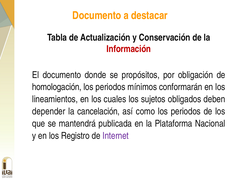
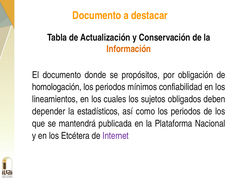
Información colour: red -> orange (129, 49)
conformarán: conformarán -> confiabilidad (181, 87)
cancelación: cancelación -> estadísticos (99, 111)
Registro: Registro -> Etcétera (75, 136)
